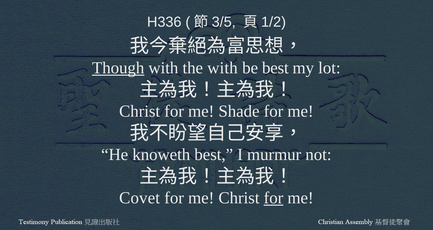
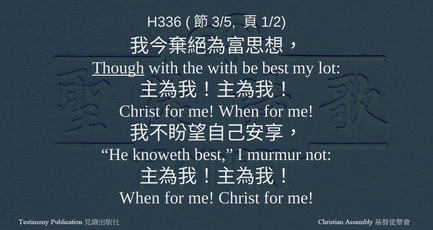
me Shade: Shade -> When (239, 111)
Covet: Covet -> When (140, 198)
for underline: present -> none (274, 198)
